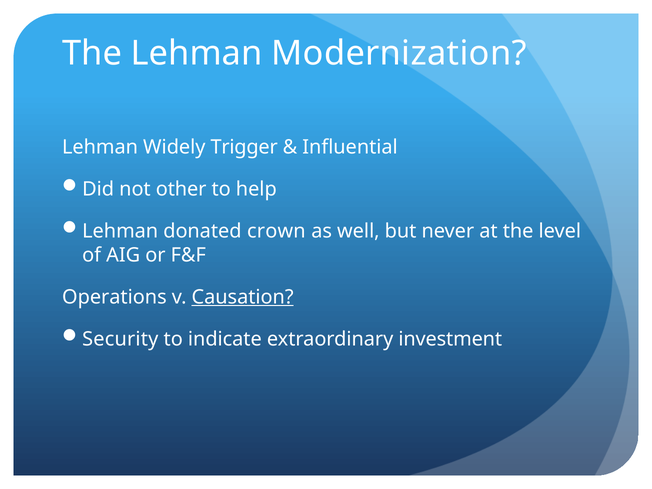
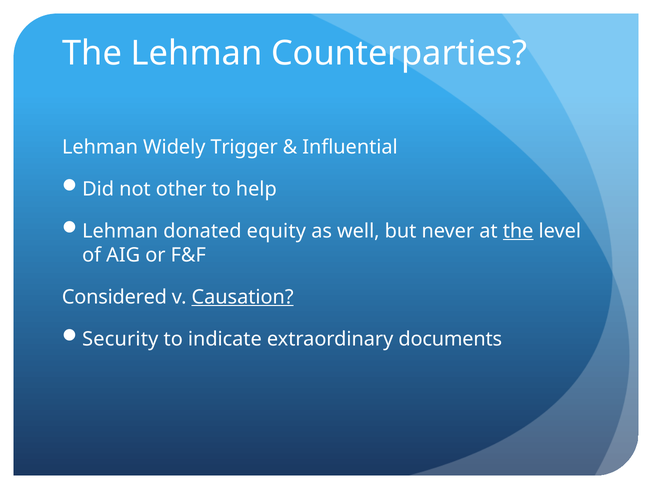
Modernization: Modernization -> Counterparties (399, 53)
crown: crown -> equity (276, 231)
the underline: none -> present (518, 231)
Operations: Operations -> Considered (114, 297)
investment: investment -> documents (450, 339)
